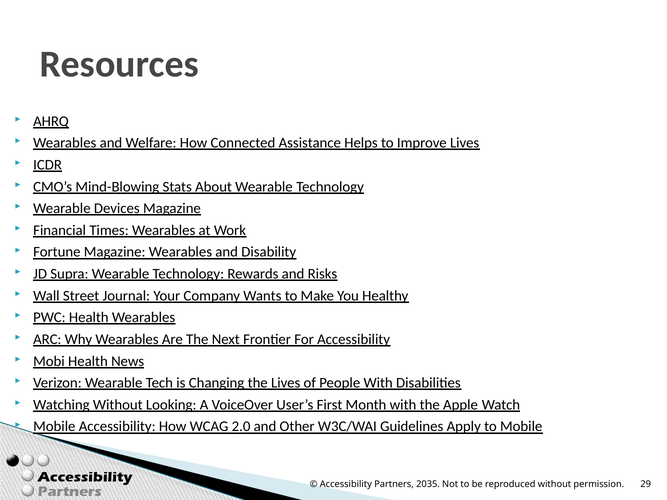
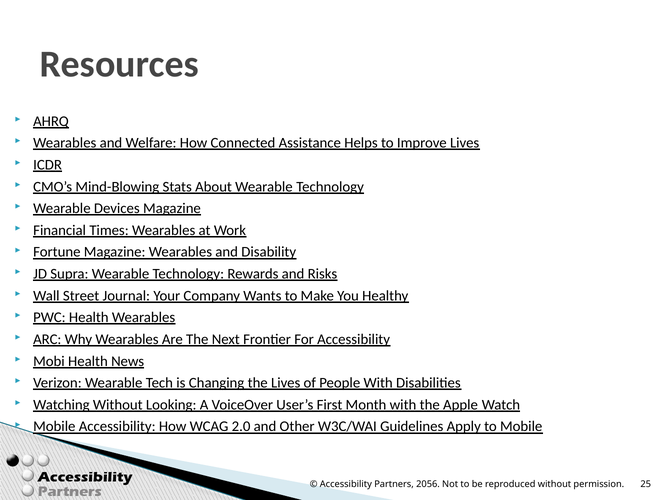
2035: 2035 -> 2056 (428, 484)
29: 29 -> 25 (646, 484)
